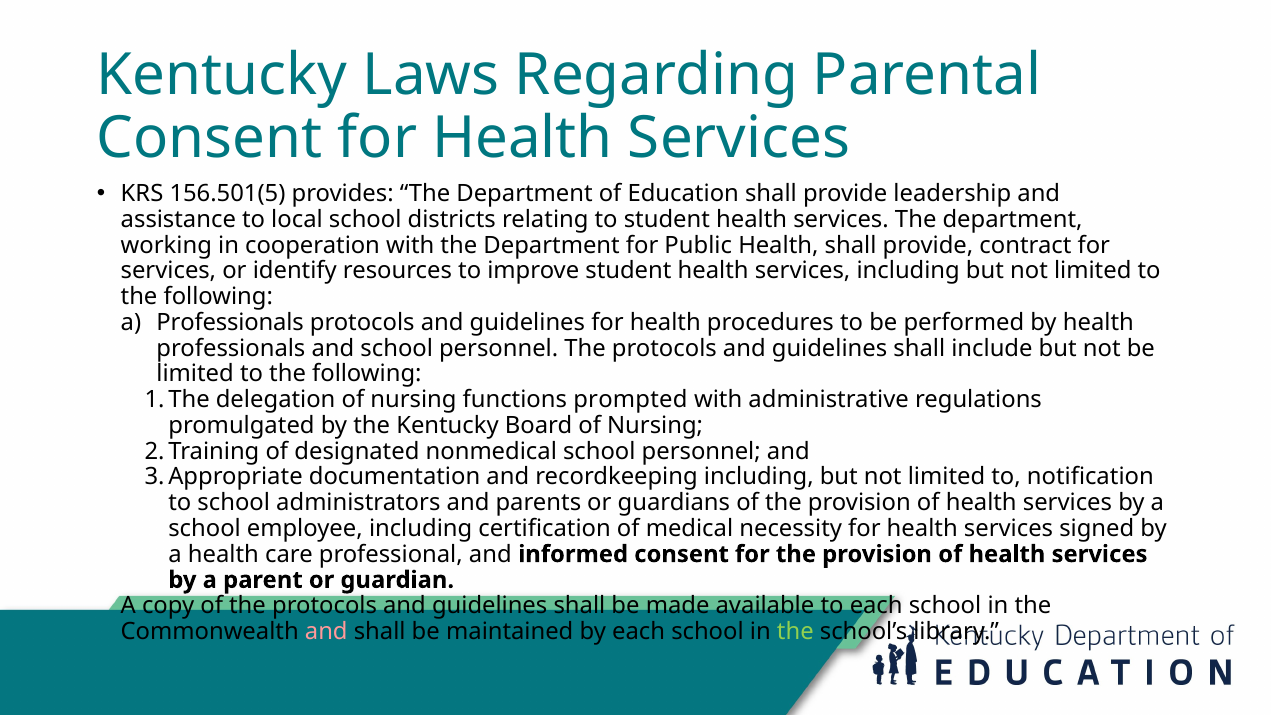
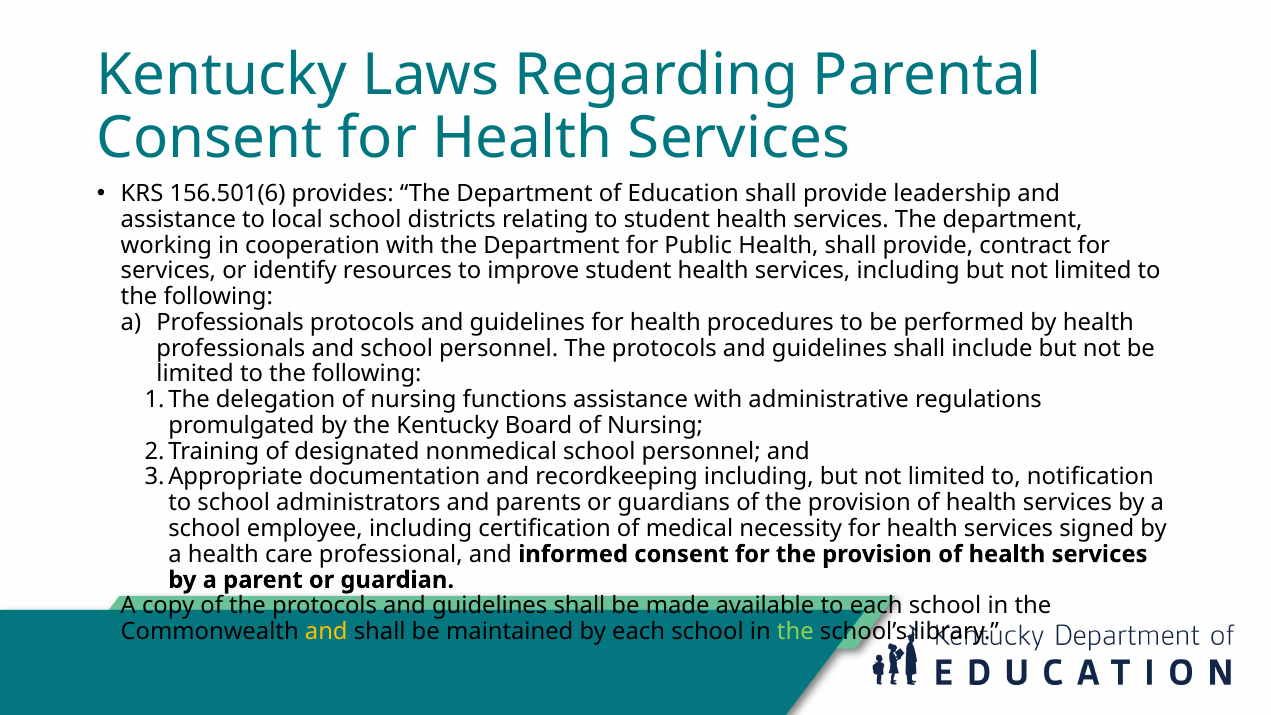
156.501(5: 156.501(5 -> 156.501(6 (227, 194)
functions prompted: prompted -> assistance (631, 400)
and colour: pink -> yellow (326, 631)
